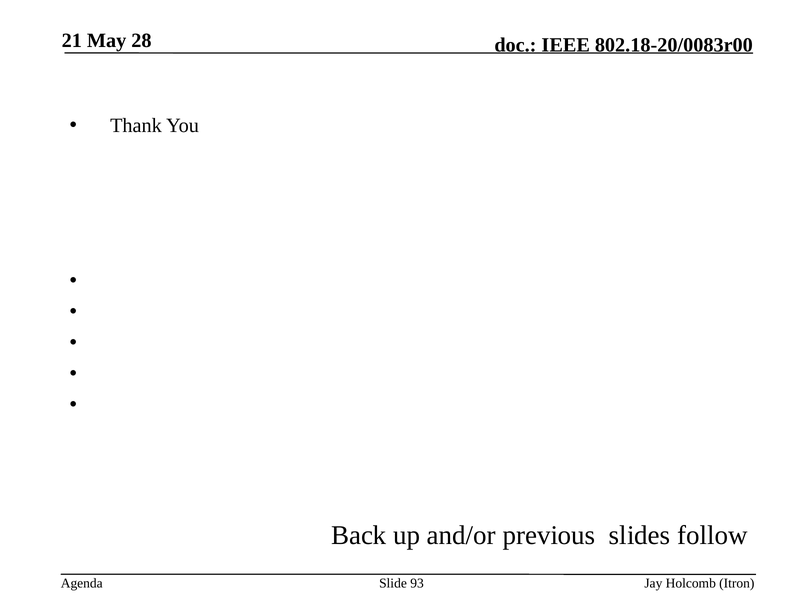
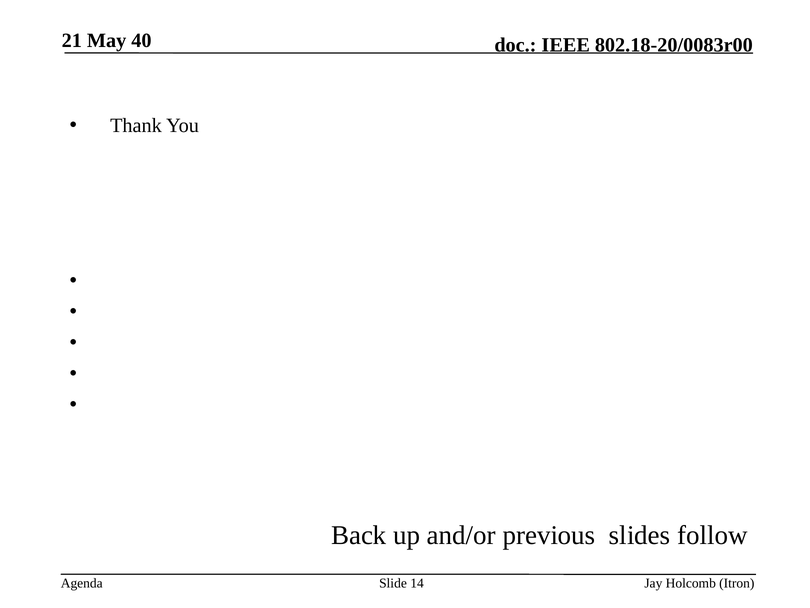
28: 28 -> 40 (141, 40)
93: 93 -> 14 (417, 583)
